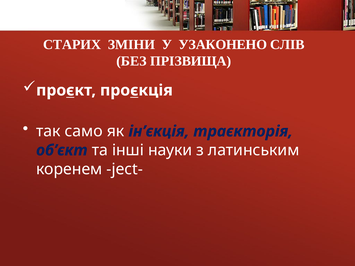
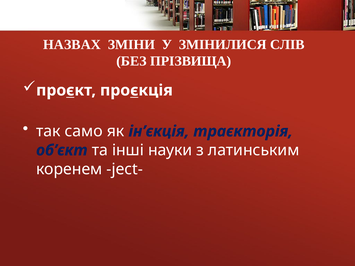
СТАРИХ: СТАРИХ -> НАЗВАХ (72, 45)
УЗАКОНЕНО: УЗАКОНЕНО -> ЗМІНИЛИСЯ (223, 45)
